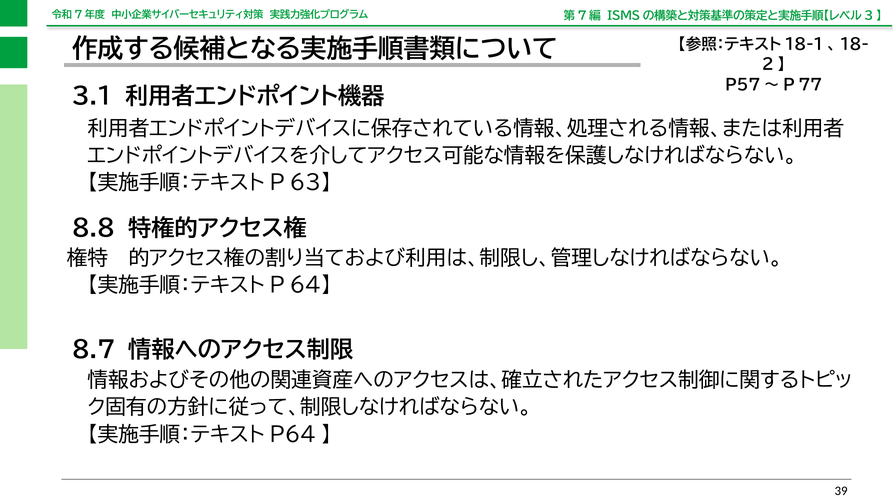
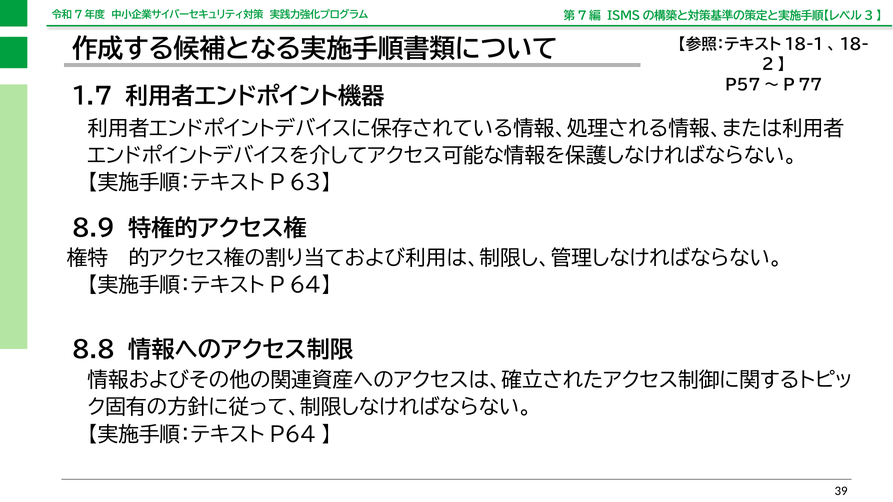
3.1: 3.1 -> 1.7 (92, 96)
8.8: 8.8 -> 8.9 (94, 229)
8.7: 8.7 -> 8.8 (94, 351)
